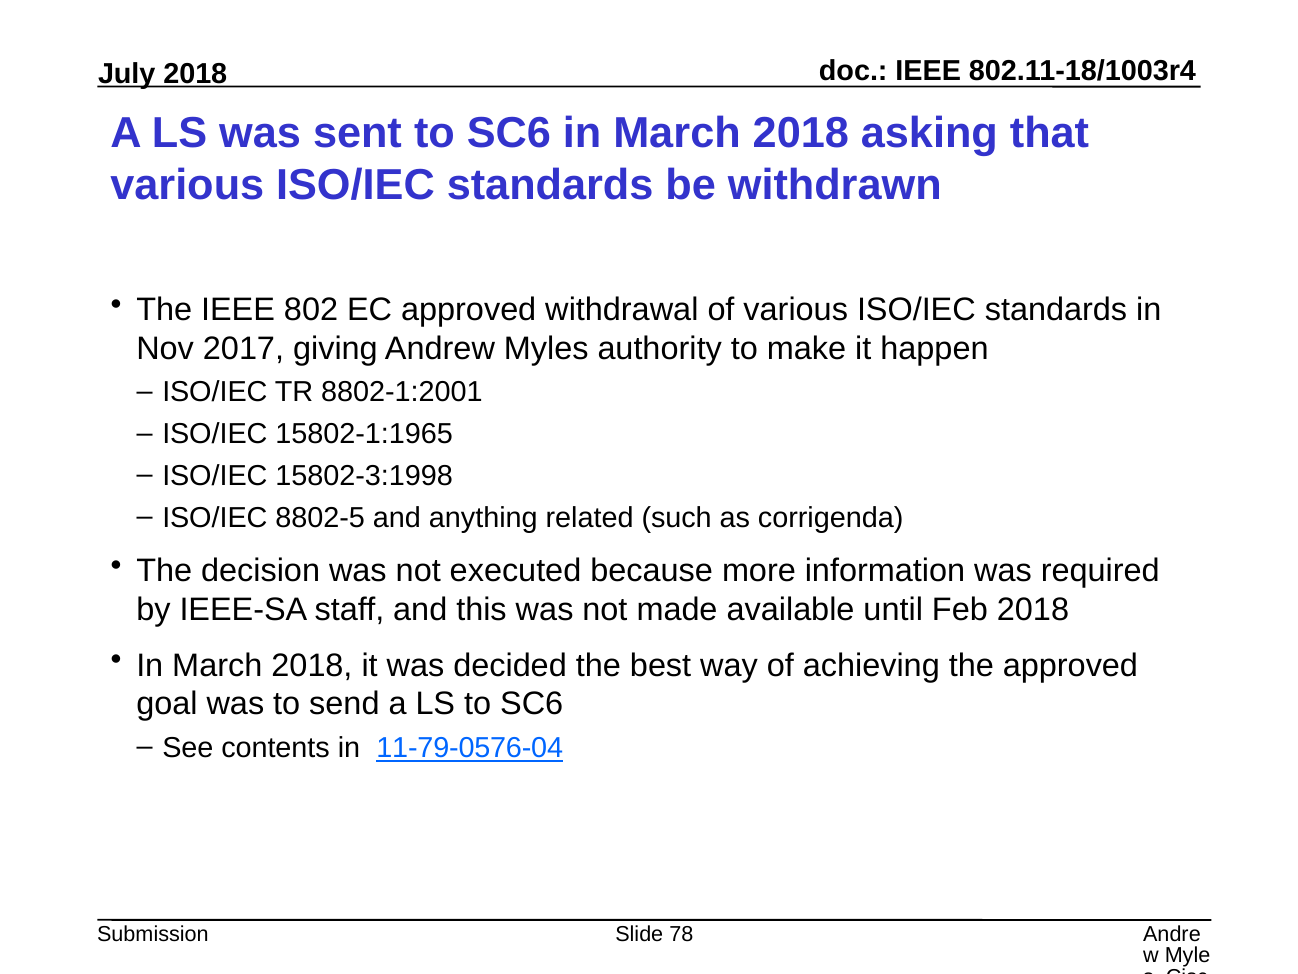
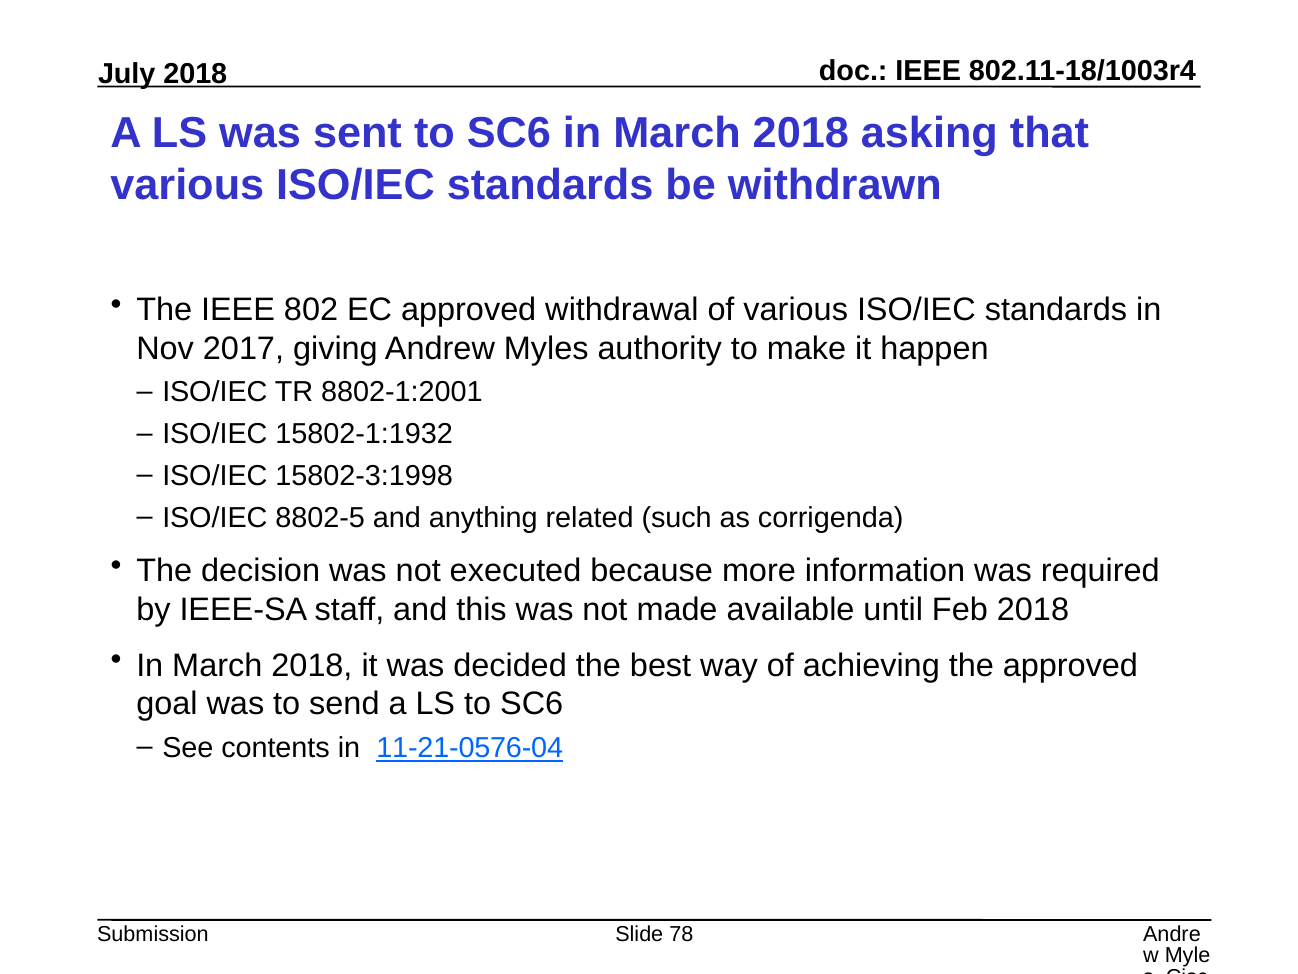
15802-1:1965: 15802-1:1965 -> 15802-1:1932 (364, 434)
11-79-0576-04: 11-79-0576-04 -> 11-21-0576-04 (470, 748)
